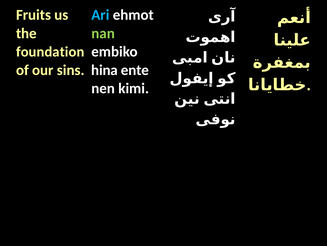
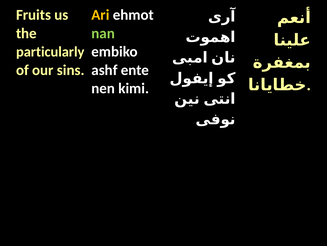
Ari colour: light blue -> yellow (100, 15)
foundation: foundation -> particularly (50, 52)
hina: hina -> ashf (104, 70)
